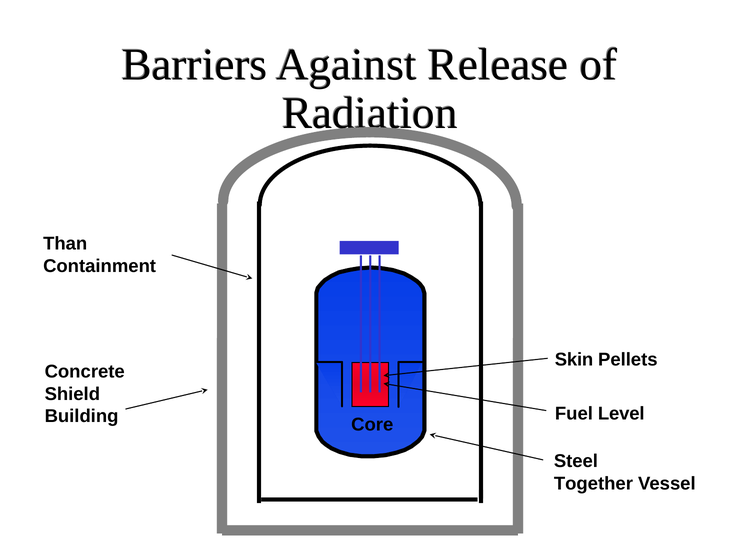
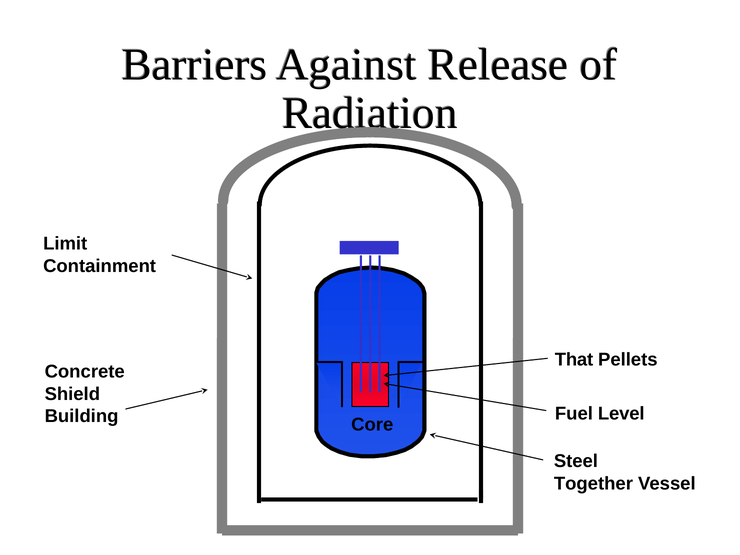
Than: Than -> Limit (65, 244)
Skin: Skin -> That (574, 359)
